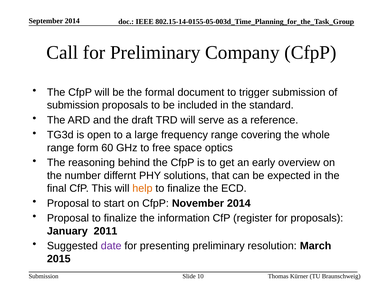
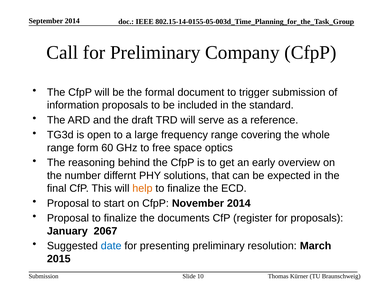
submission: submission -> information (73, 105)
information: information -> documents (184, 218)
2011: 2011 -> 2067 (106, 230)
date colour: purple -> blue (111, 245)
